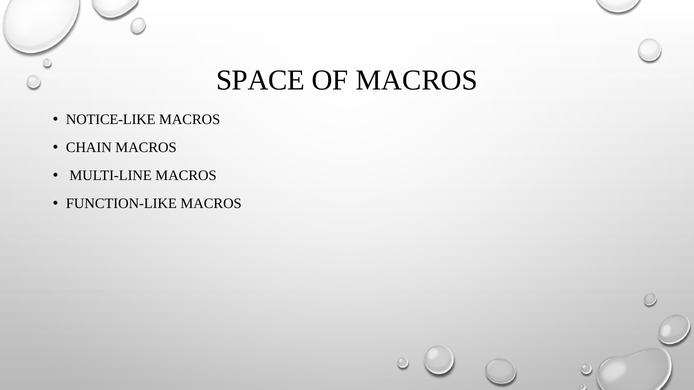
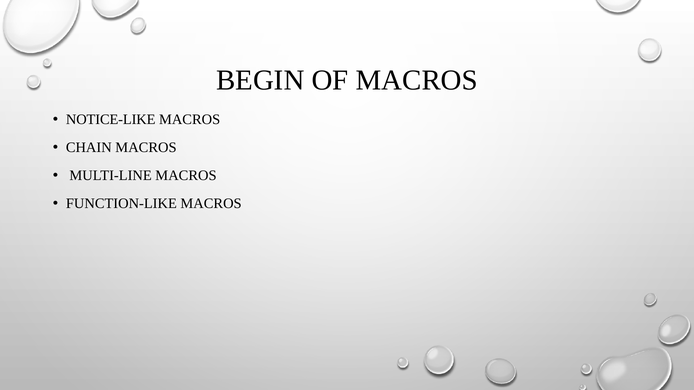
SPACE: SPACE -> BEGIN (260, 80)
